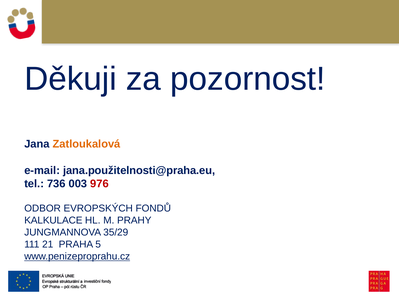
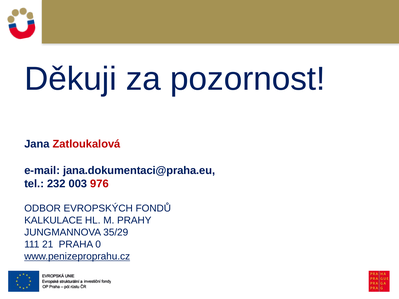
Zatloukalová colour: orange -> red (87, 144)
jana.použitelnosti@praha.eu: jana.použitelnosti@praha.eu -> jana.dokumentaci@praha.eu (139, 171)
736: 736 -> 232 (56, 184)
5: 5 -> 0 (98, 244)
